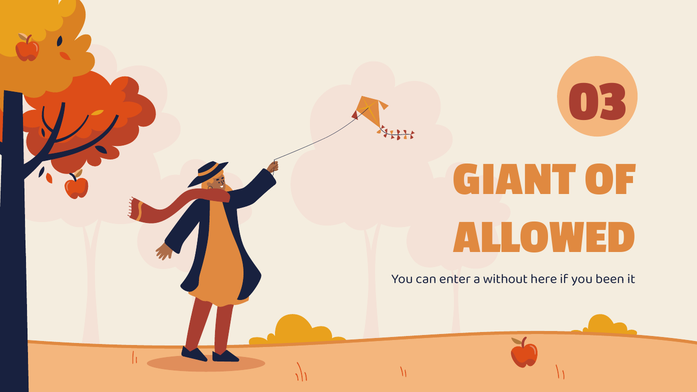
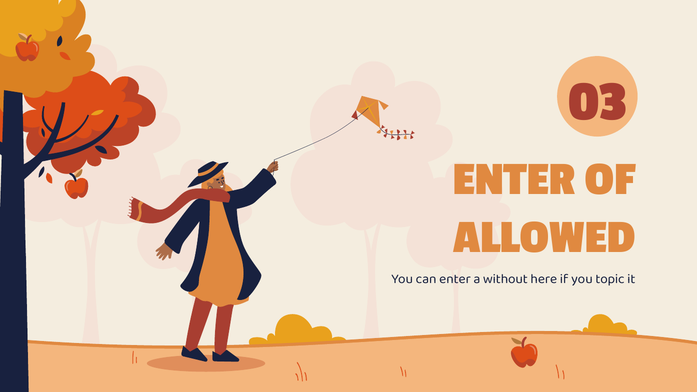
GIANT: GIANT -> ENTER (514, 178)
been: been -> topic (610, 279)
